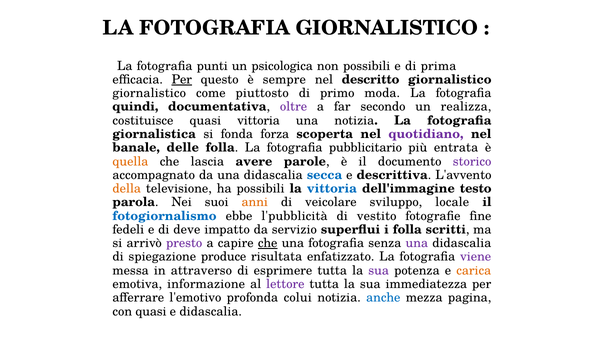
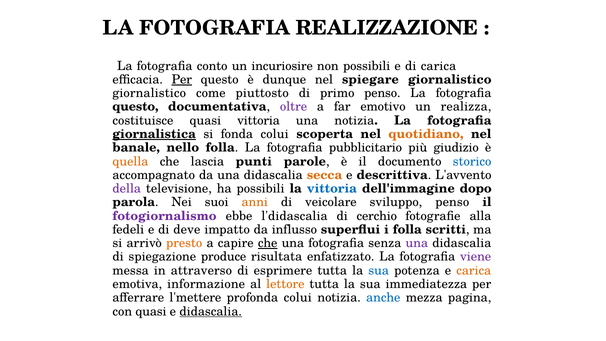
FOTOGRAFIA GIORNALISTICO: GIORNALISTICO -> REALIZZAZIONE (387, 28)
punti: punti -> conto (212, 66)
psicologica: psicologica -> incuriosire (282, 66)
di prima: prima -> carica (438, 66)
sempre: sempre -> dunque (284, 79)
descritto: descritto -> spiegare (370, 79)
primo moda: moda -> penso (382, 93)
quindi: quindi -> questo (135, 107)
secondo: secondo -> emotivo (383, 107)
giornalistica underline: none -> present (154, 134)
fonda forza: forza -> colui (275, 134)
quotidiano colour: purple -> orange (426, 134)
delle: delle -> nello (183, 148)
entrata: entrata -> giudizio (456, 148)
avere: avere -> punti (254, 161)
storico colour: purple -> blue (472, 161)
secca colour: blue -> orange (325, 175)
della colour: orange -> purple (127, 189)
testo: testo -> dopo (476, 189)
sviluppo locale: locale -> penso (452, 202)
fotogiornalismo colour: blue -> purple (165, 216)
l'pubblicità: l'pubblicità -> l'didascalia (295, 216)
vestito: vestito -> cerchio (377, 216)
fine: fine -> alla (480, 216)
servizio: servizio -> influsso (294, 229)
presto colour: purple -> orange (184, 243)
sua colour: purple -> blue (379, 270)
lettore colour: purple -> orange (285, 284)
l'emotivo: l'emotivo -> l'mettere (195, 298)
didascalia underline: none -> present (211, 311)
